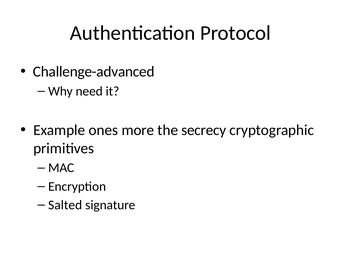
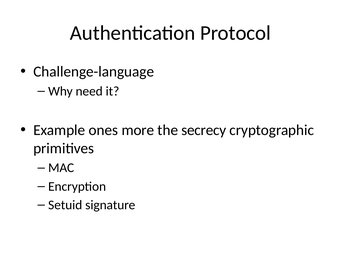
Challenge-advanced: Challenge-advanced -> Challenge-language (94, 72)
Salted: Salted -> Setuid (65, 205)
